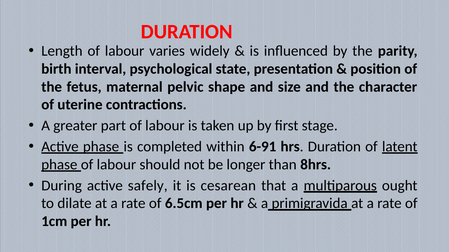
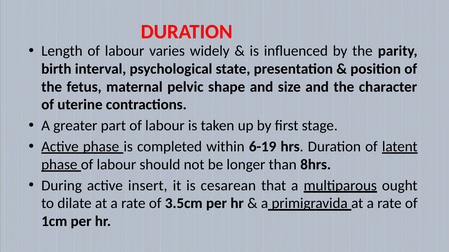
6-91: 6-91 -> 6-19 (263, 147)
safely: safely -> insert (148, 186)
6.5cm: 6.5cm -> 3.5cm (184, 204)
